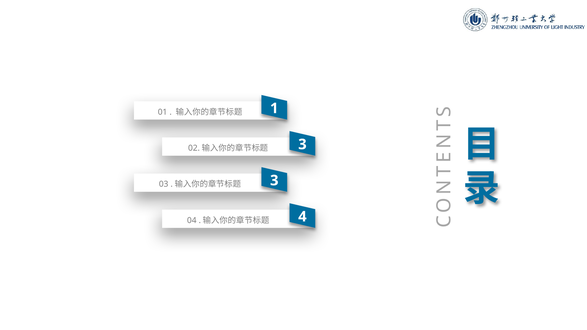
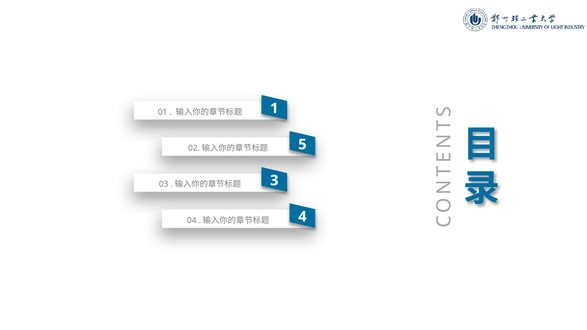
3: 3 -> 5 (302, 144)
